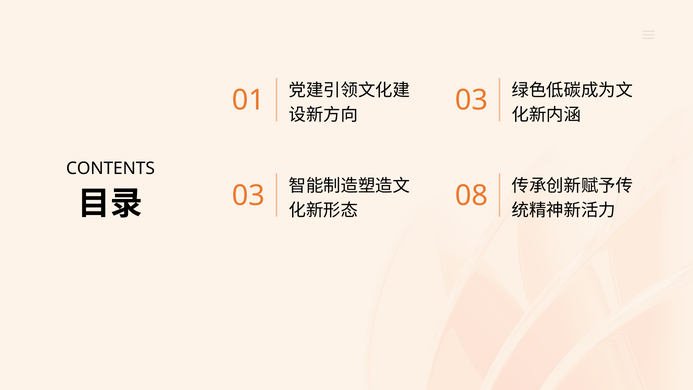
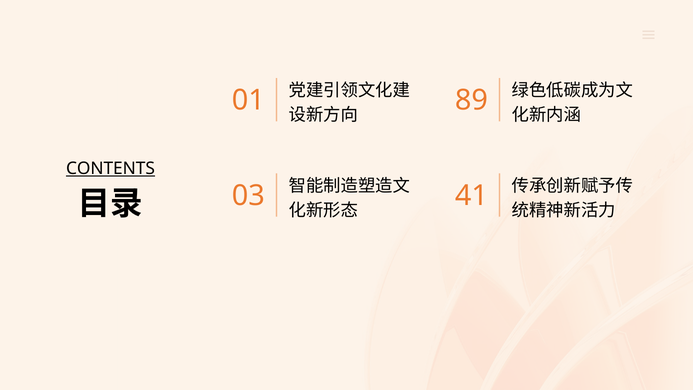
03: 03 -> 89 (471, 100)
CONTENTS underline: none -> present (110, 168)
08: 08 -> 41 (471, 196)
